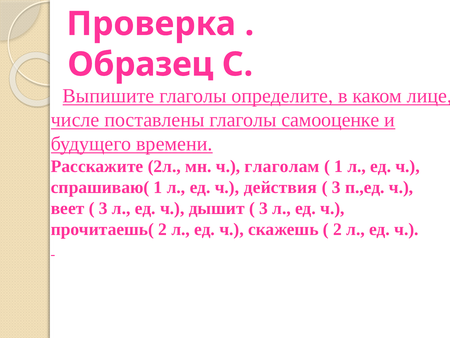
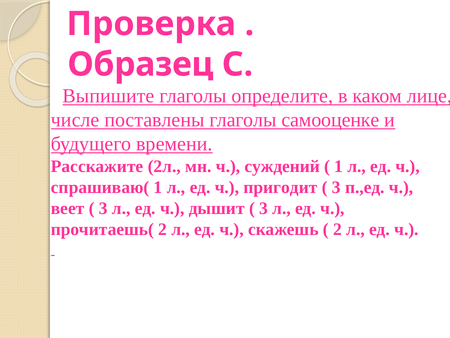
глаголам: глаголам -> суждений (282, 166)
действия: действия -> пригодит (280, 187)
